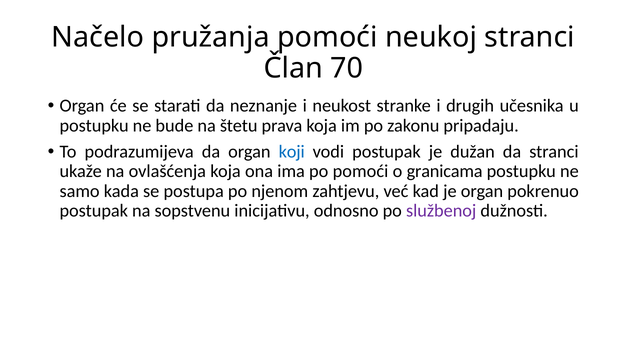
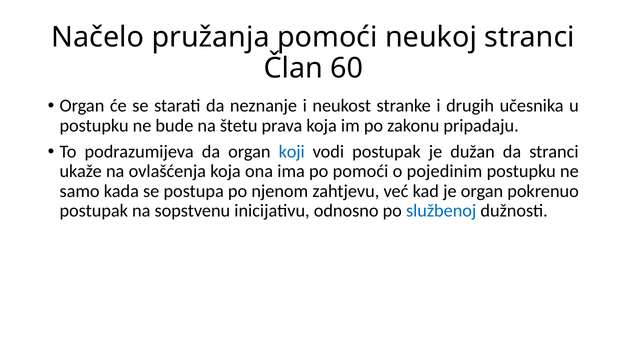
70: 70 -> 60 (347, 68)
granicama: granicama -> pojedinim (444, 172)
službenoj colour: purple -> blue (441, 211)
